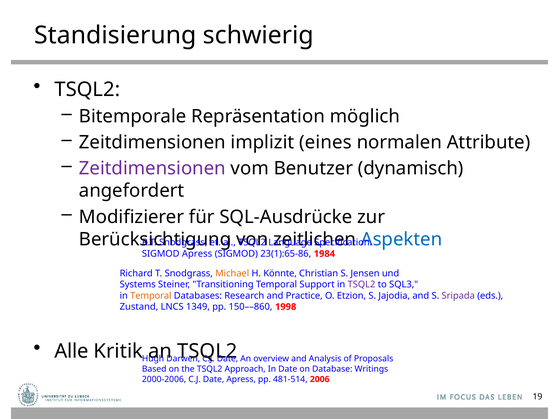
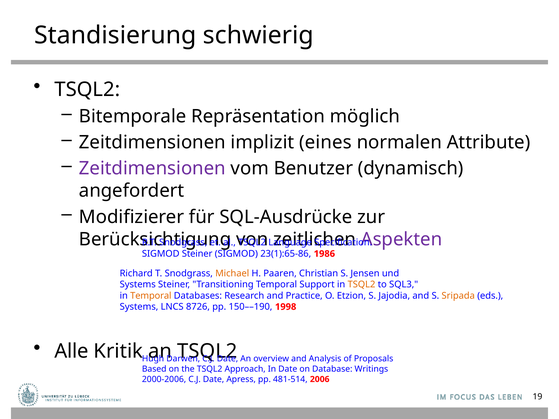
Aspekten colour: blue -> purple (402, 239)
SIGMOD Apress: Apress -> Steiner (197, 254)
1984: 1984 -> 1986 (324, 254)
Könnte: Könnte -> Paaren (280, 273)
TSQL2 colour: purple -> orange (361, 285)
Sripada colour: purple -> orange (458, 296)
Zustand: Zustand -> Systems (139, 307)
1349: 1349 -> 8726 (198, 307)
150––860: 150––860 -> 150––190 (250, 307)
